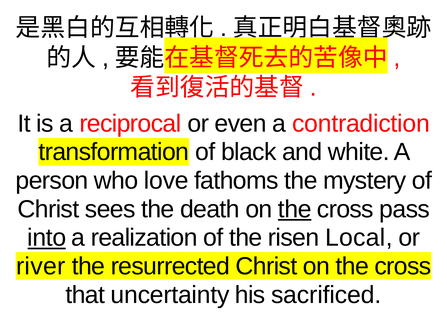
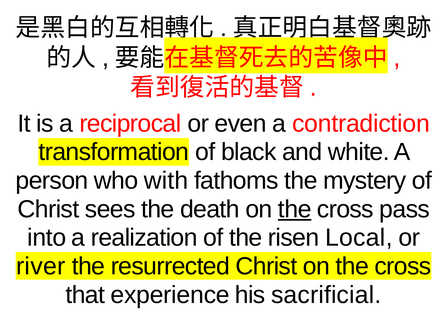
love: love -> with (166, 181)
into underline: present -> none (47, 238)
uncertainty: uncertainty -> experience (170, 295)
sacrificed: sacrificed -> sacrificial (326, 295)
